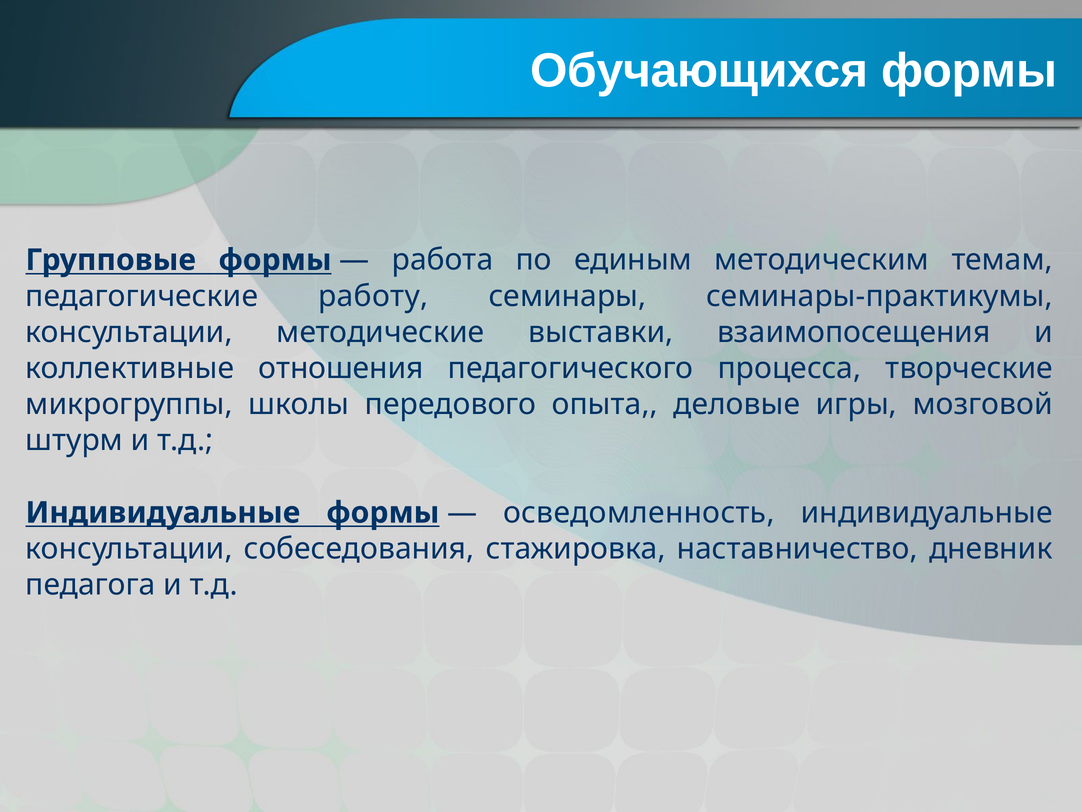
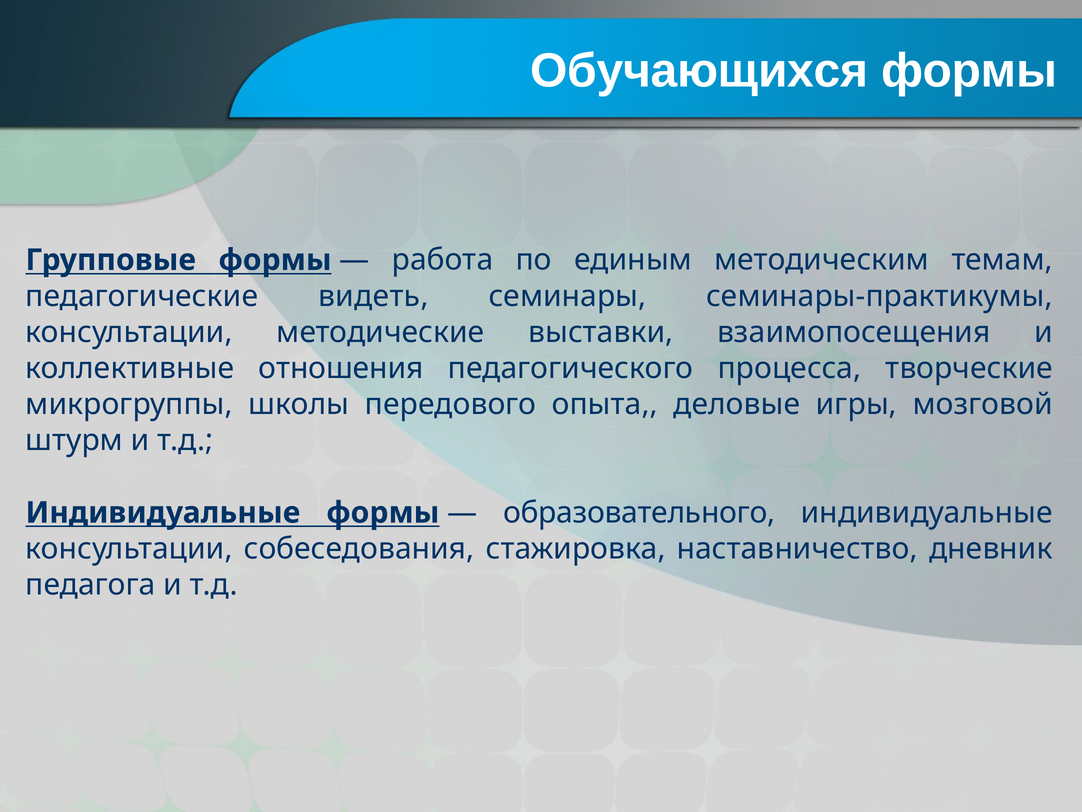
работу: работу -> видеть (373, 296)
осведомленность: осведомленность -> образовательного (639, 512)
